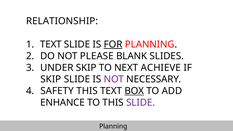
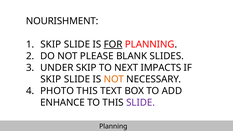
RELATIONSHIP: RELATIONSHIP -> NOURISHMENT (62, 21)
TEXT: TEXT -> SKIP (51, 44)
ACHIEVE: ACHIEVE -> IMPACTS (161, 68)
NOT colour: purple -> orange (114, 79)
SAFETY: SAFETY -> PHOTO (57, 91)
BOX underline: present -> none (134, 91)
